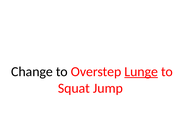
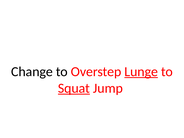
Squat underline: none -> present (74, 88)
